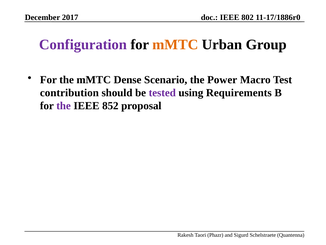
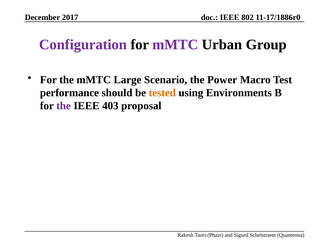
mMTC colour: orange -> purple (175, 44)
Dense: Dense -> Large (128, 80)
contribution: contribution -> performance (69, 93)
tested colour: purple -> orange (162, 93)
Requirements: Requirements -> Environments (239, 93)
852: 852 -> 403 (110, 106)
